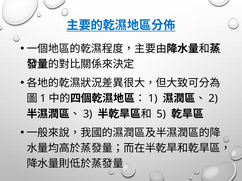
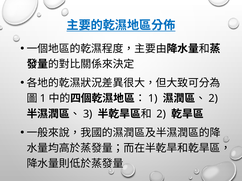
5: 5 -> 2 (161, 114)
